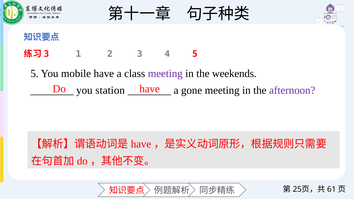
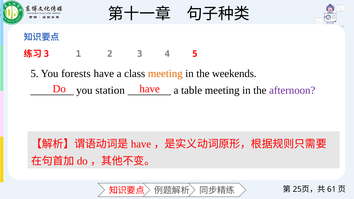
mobile: mobile -> forests (76, 74)
meeting colour: purple -> orange (165, 74)
gone: gone -> table (192, 90)
